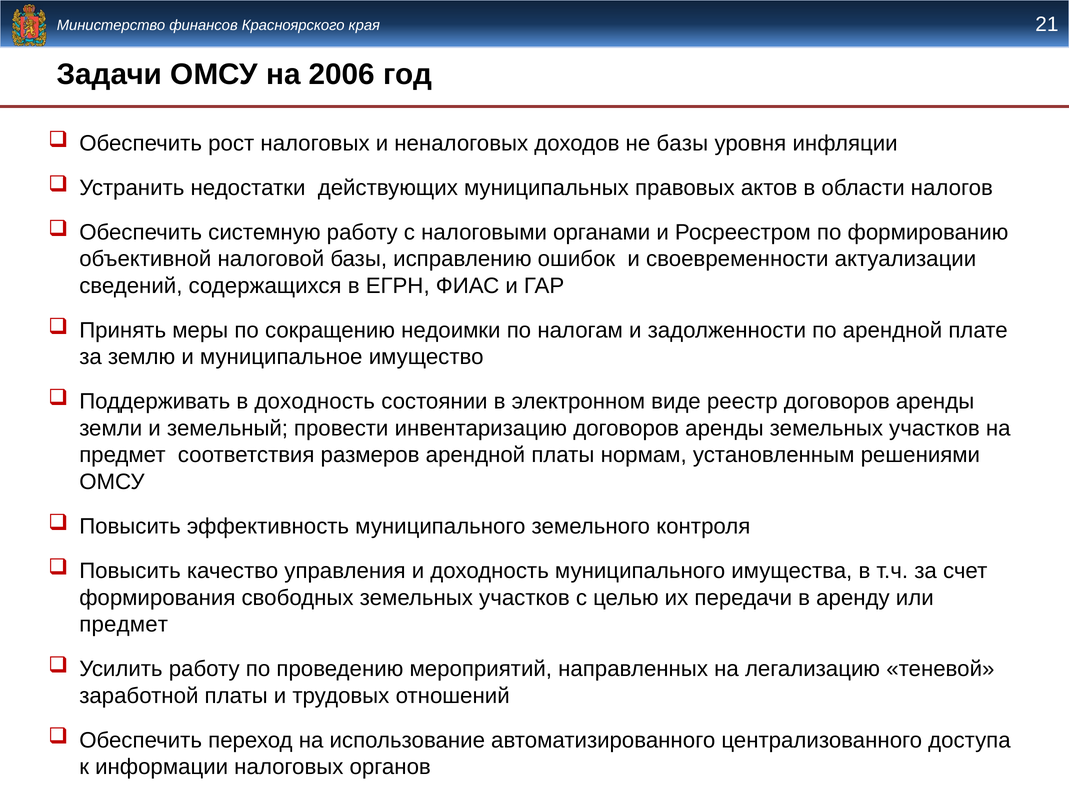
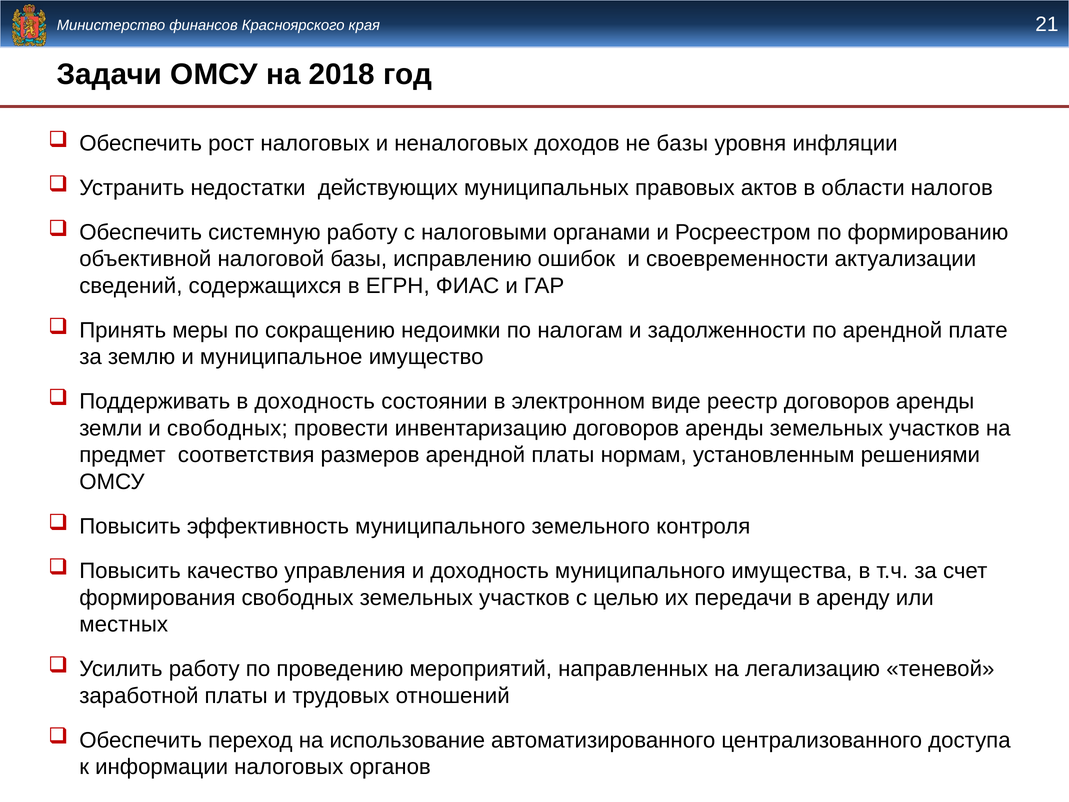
2006: 2006 -> 2018 (342, 75)
и земельный: земельный -> свободных (227, 428)
предмет: предмет -> местных (124, 624)
